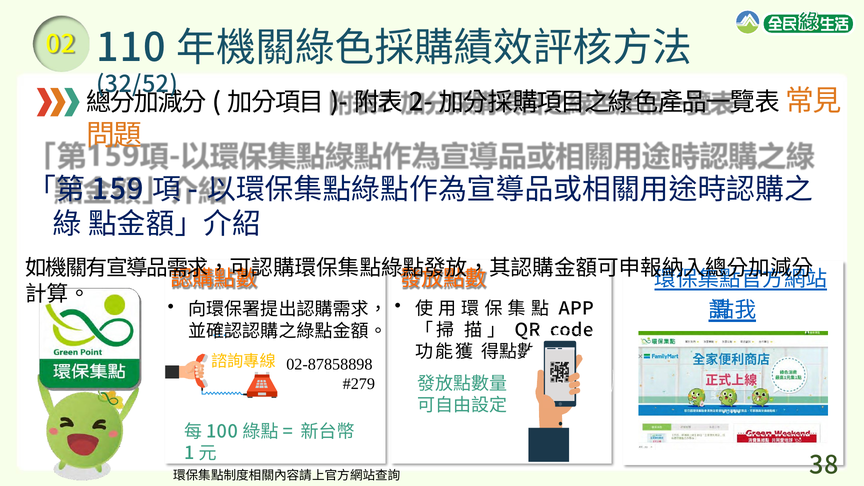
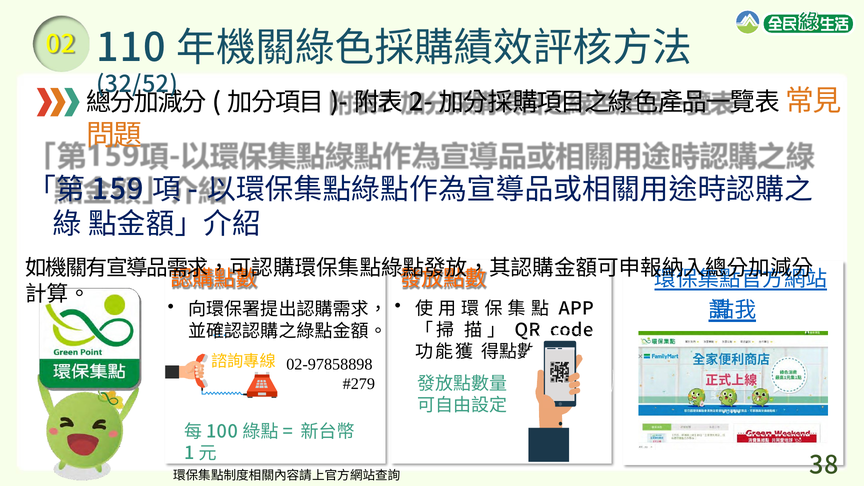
02-87858898: 02-87858898 -> 02-97858898 (329, 365)
